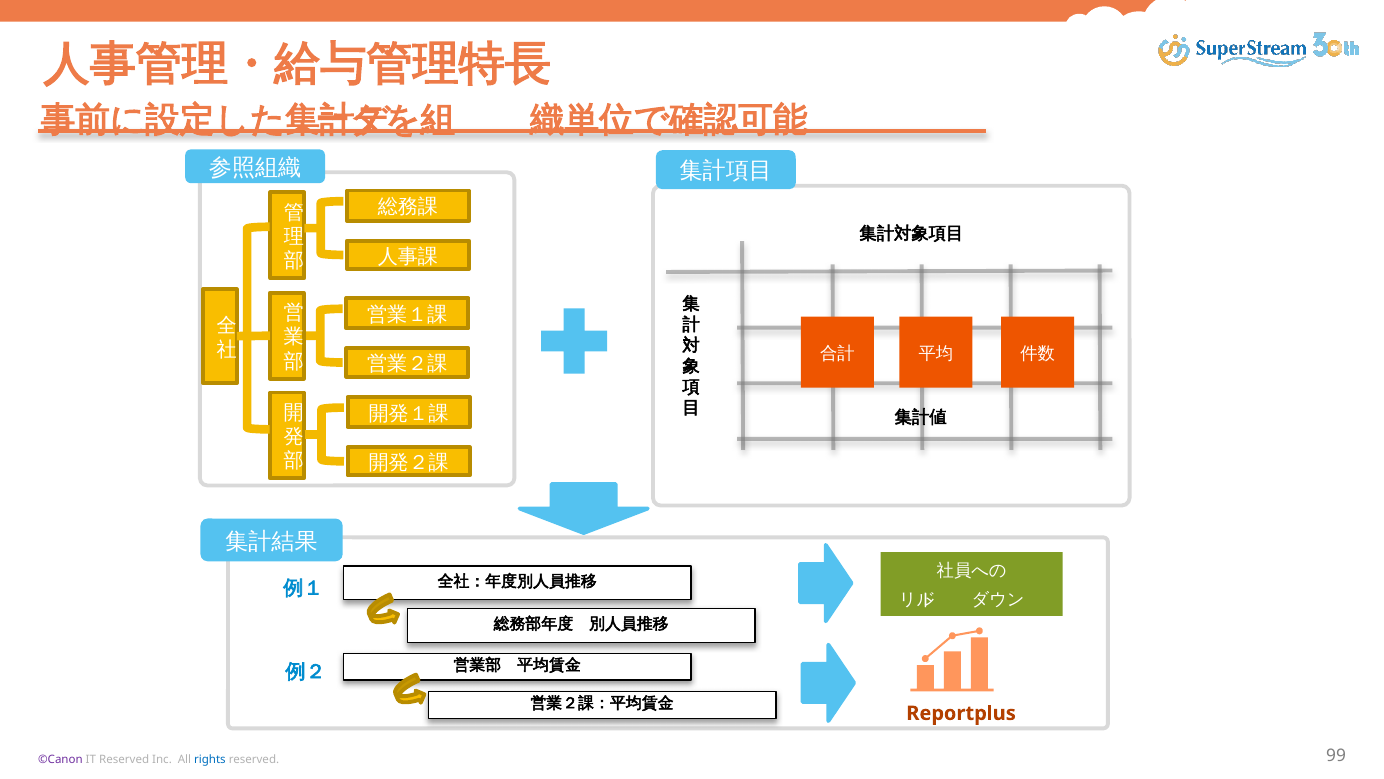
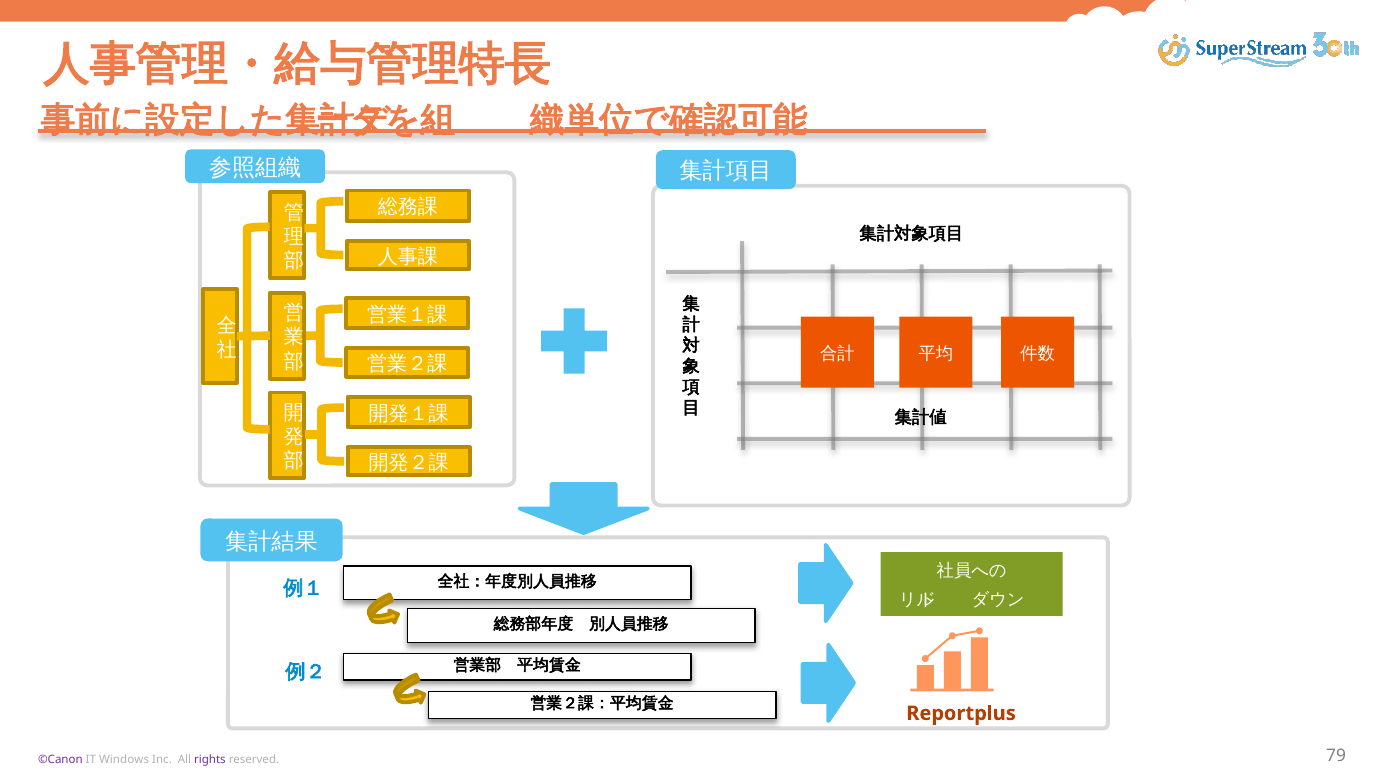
IT Reserved: Reserved -> Windows (124, 759)
rights colour: blue -> purple (210, 759)
99: 99 -> 79 (1336, 755)
